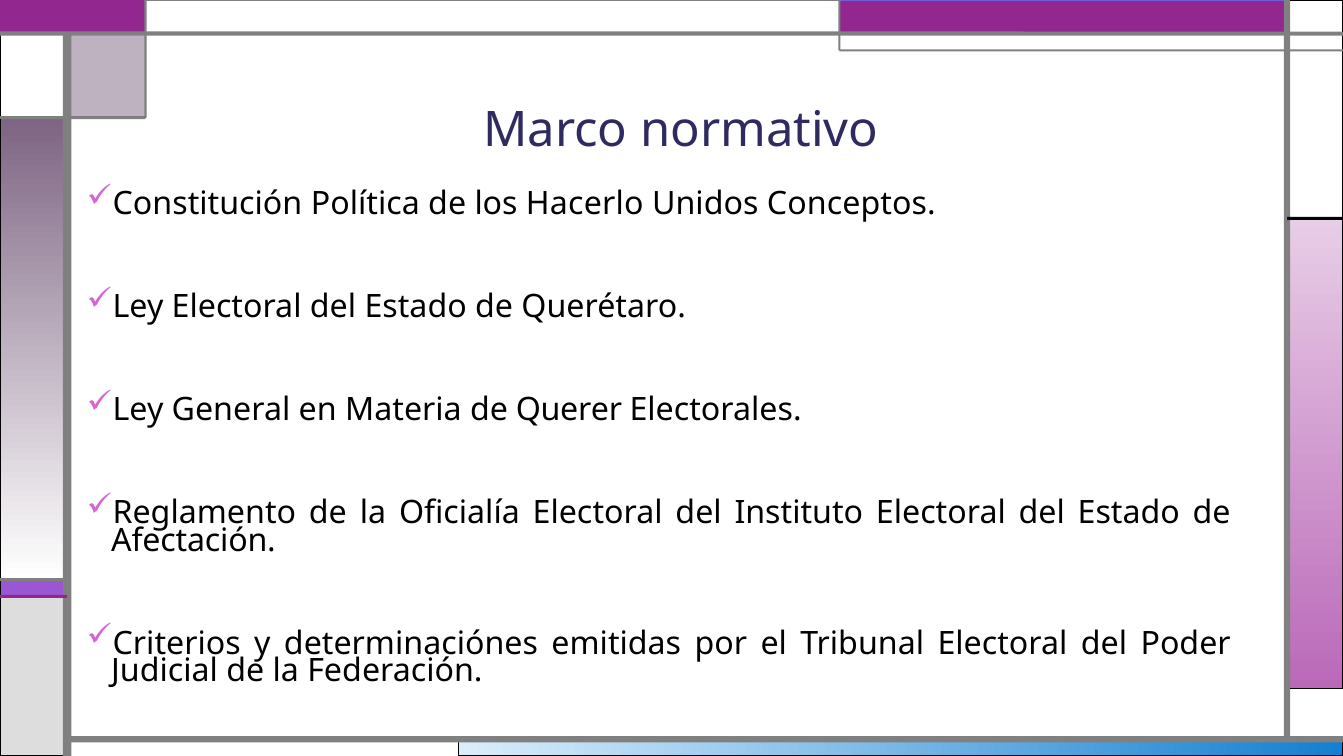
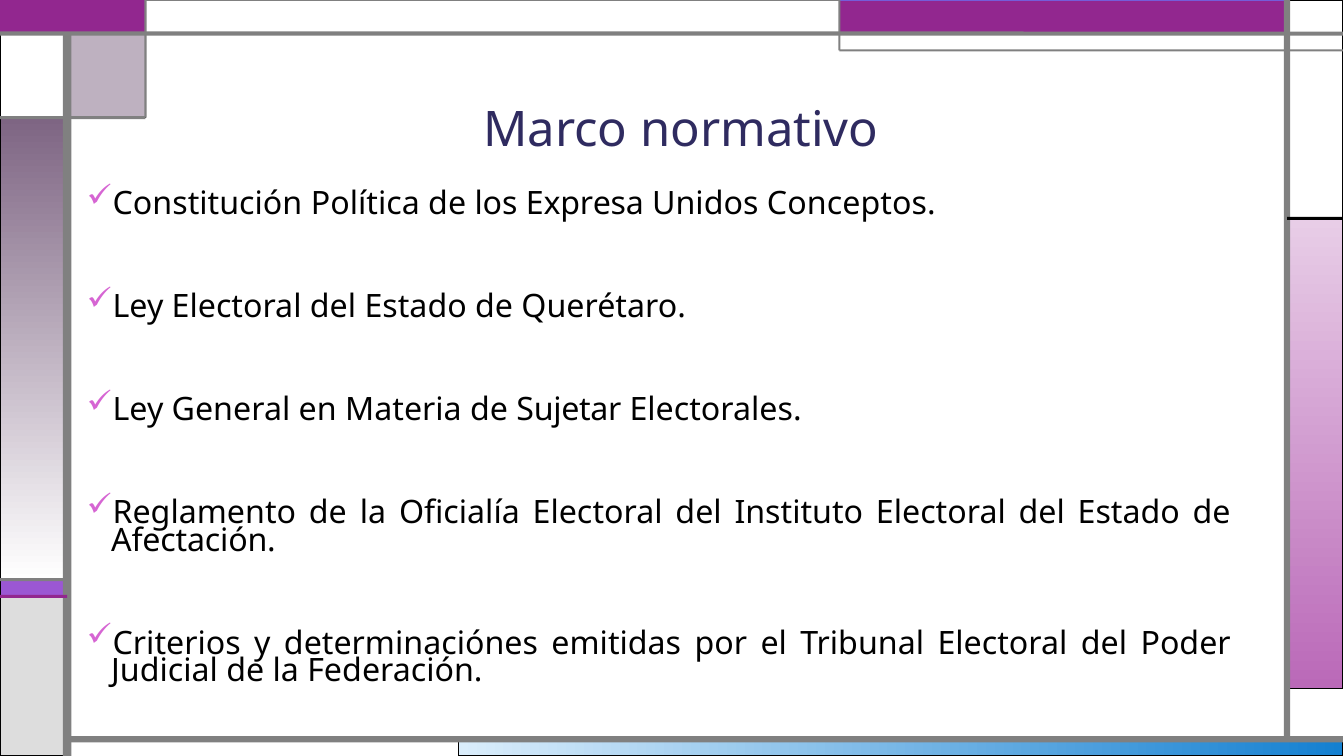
Hacerlo: Hacerlo -> Expresa (585, 204)
Querer: Querer -> Sujetar (569, 410)
